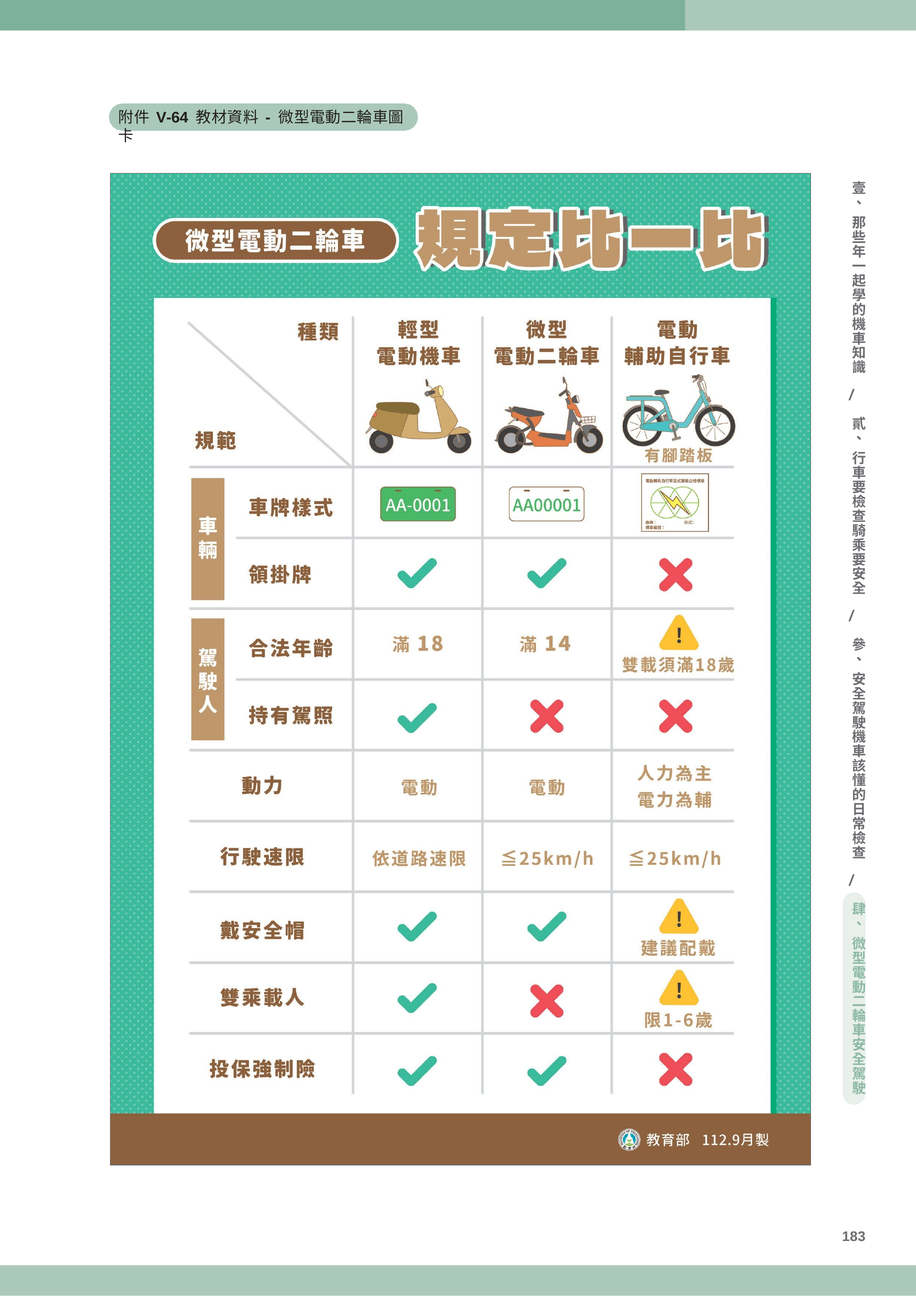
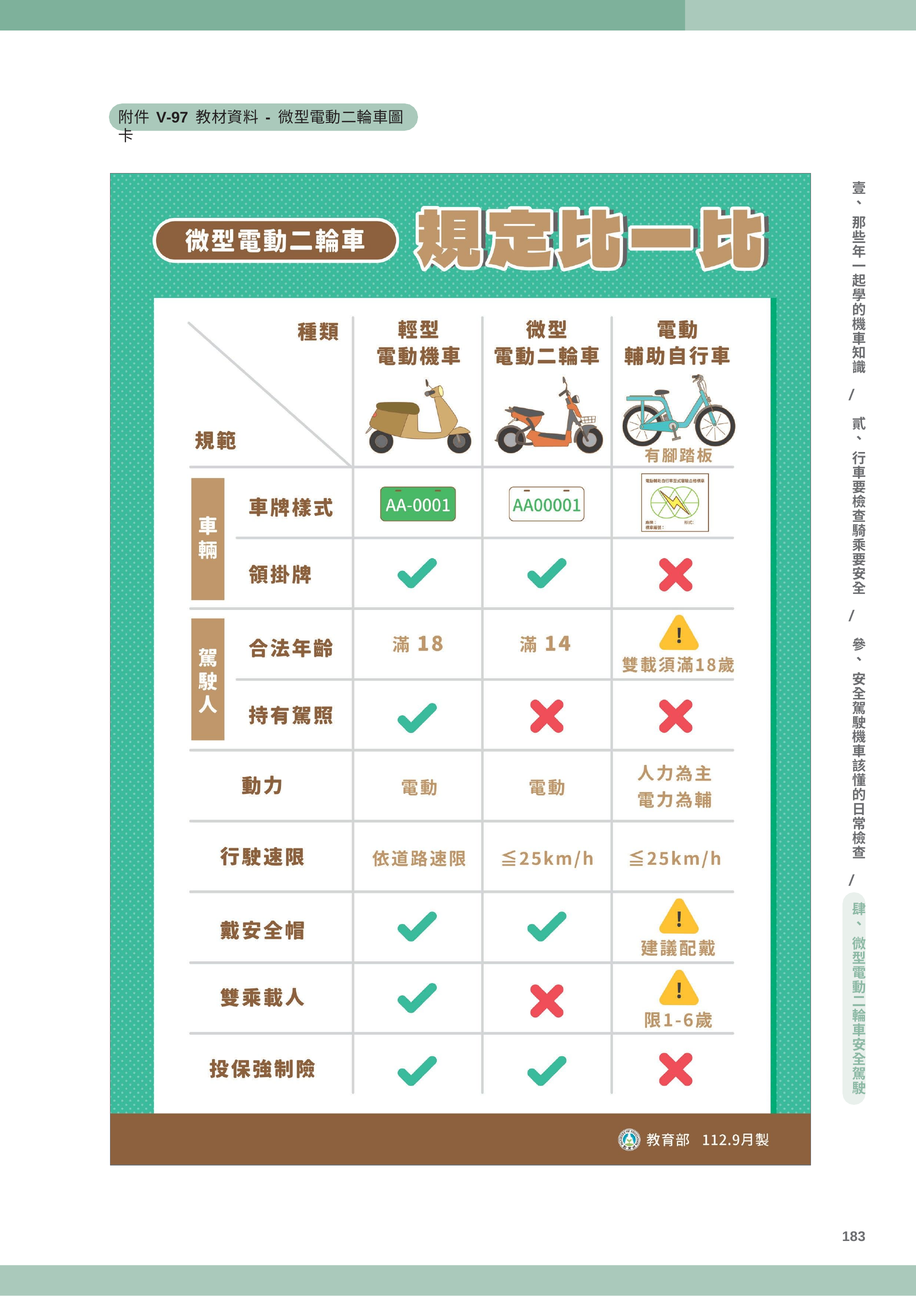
V-64: V-64 -> V-97 (172, 118)
